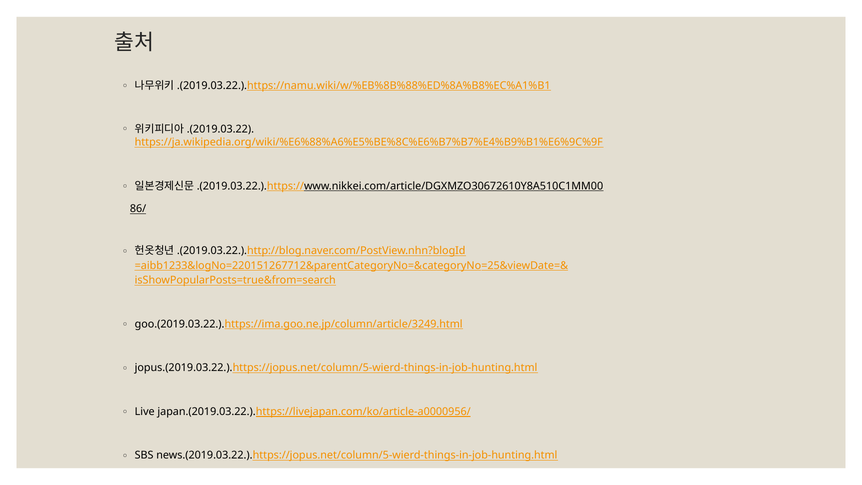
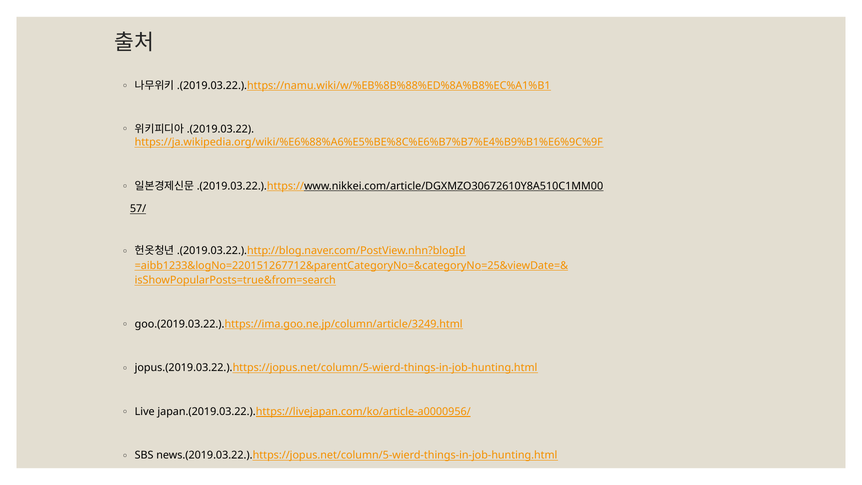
86/: 86/ -> 57/ (138, 209)
